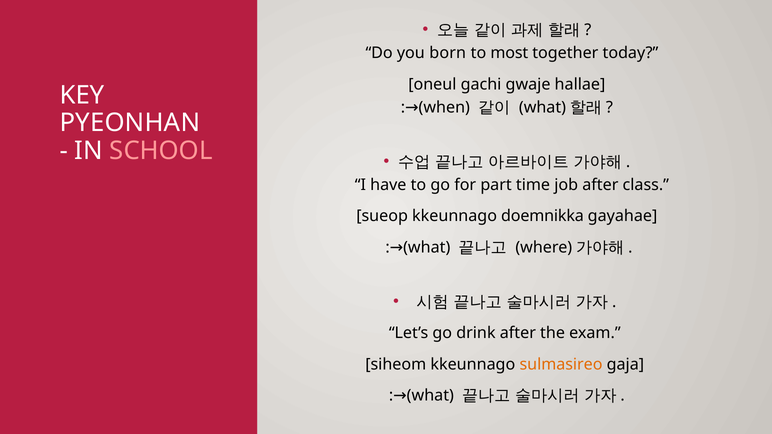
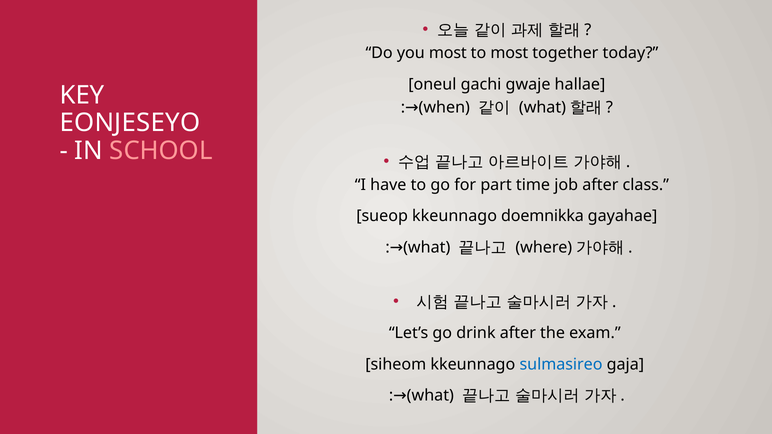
you born: born -> most (448, 53)
PYEONHAN: PYEONHAN -> EONJESEYO (130, 123)
sulmasireo colour: orange -> blue (561, 364)
